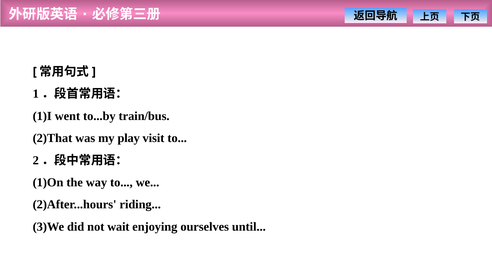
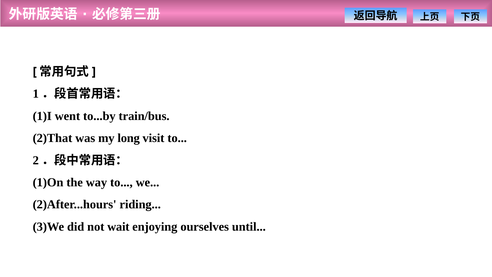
play: play -> long (129, 138)
